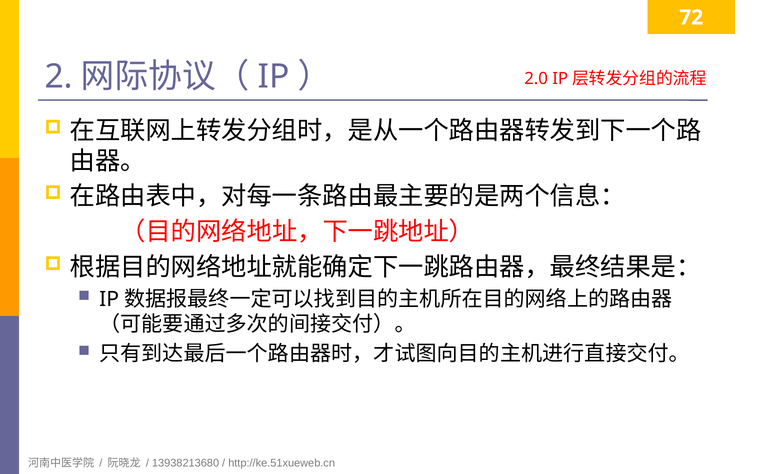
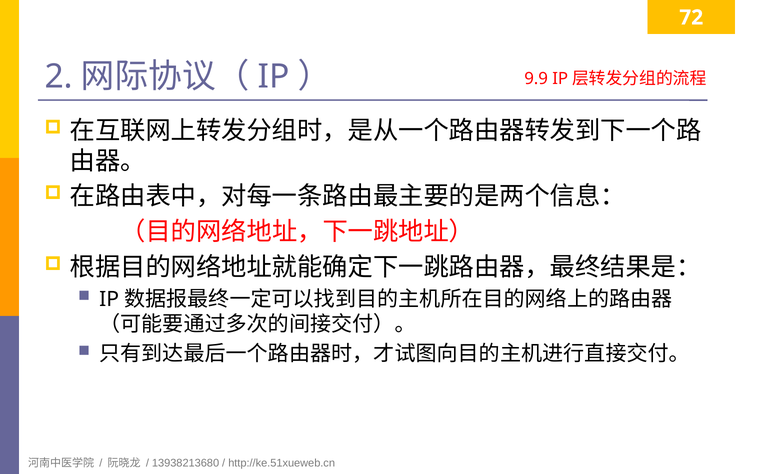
2.0: 2.0 -> 9.9 (536, 79)
